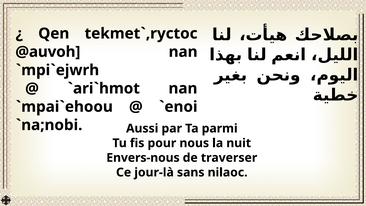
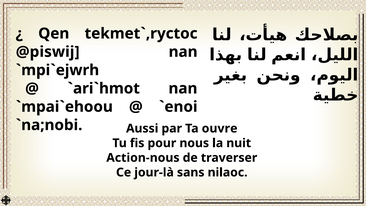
@auvoh: @auvoh -> @piswij (48, 52)
parmi: parmi -> ouvre (220, 128)
Envers-nous: Envers-nous -> Action-nous (143, 158)
